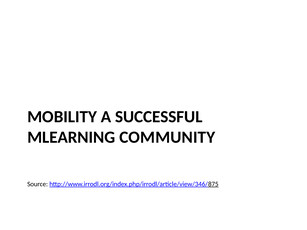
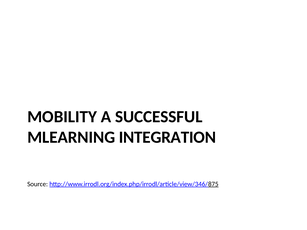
COMMUNITY: COMMUNITY -> INTEGRATION (167, 137)
